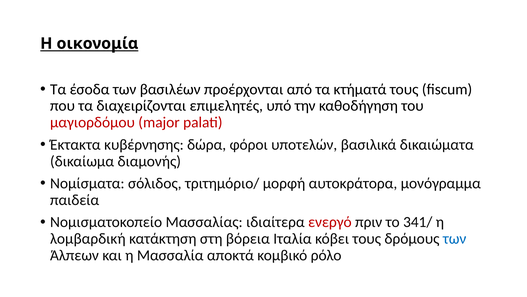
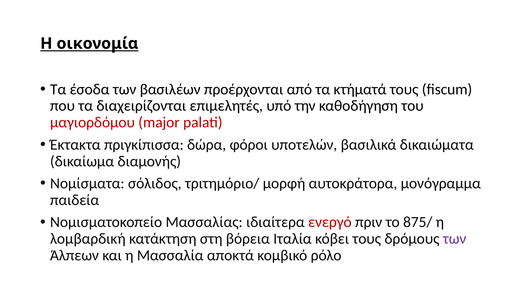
κυβέρνησης: κυβέρνησης -> πριγκίπισσα (144, 144)
341/: 341/ -> 875/ (418, 222)
των colour: blue -> purple (455, 238)
